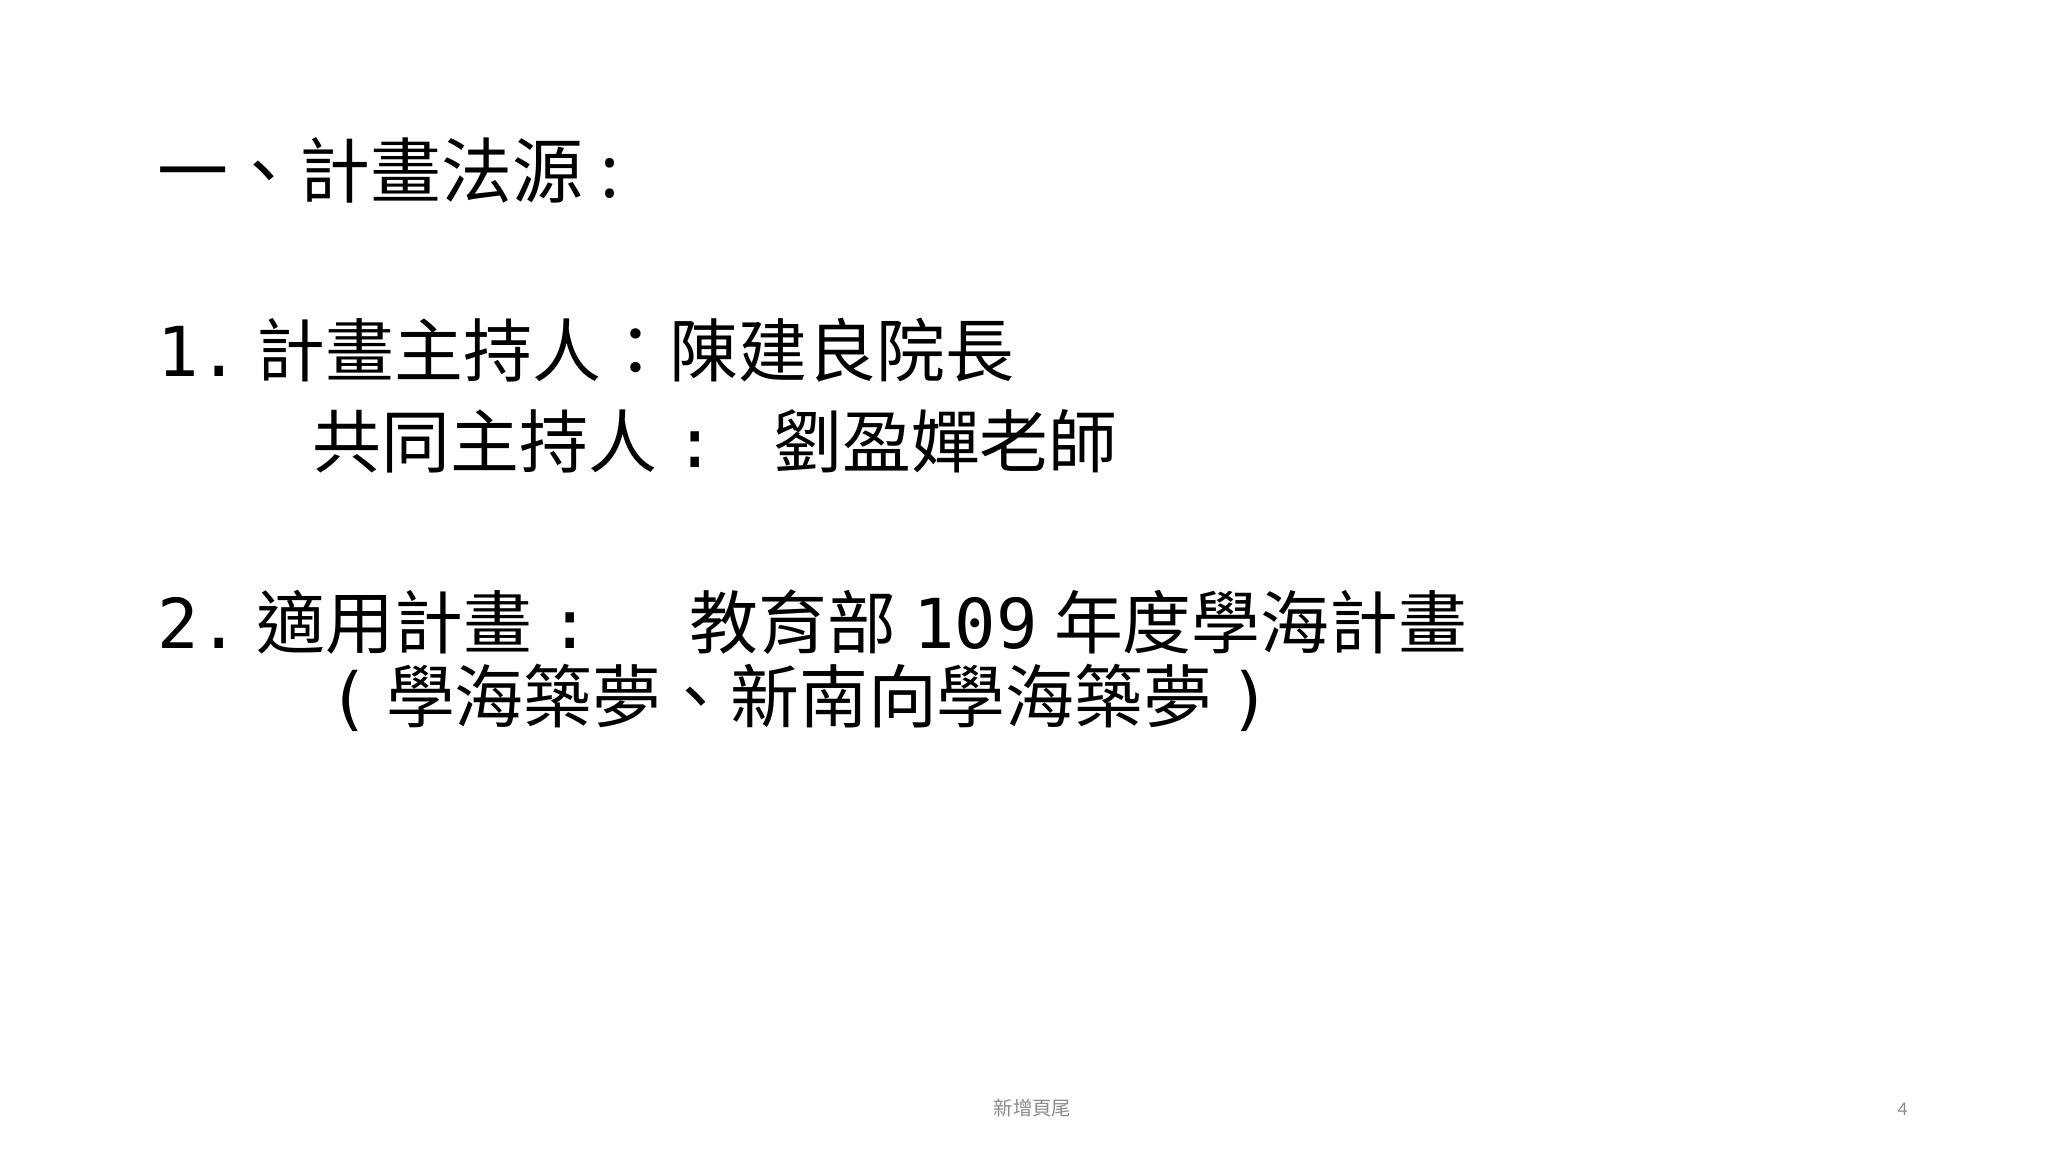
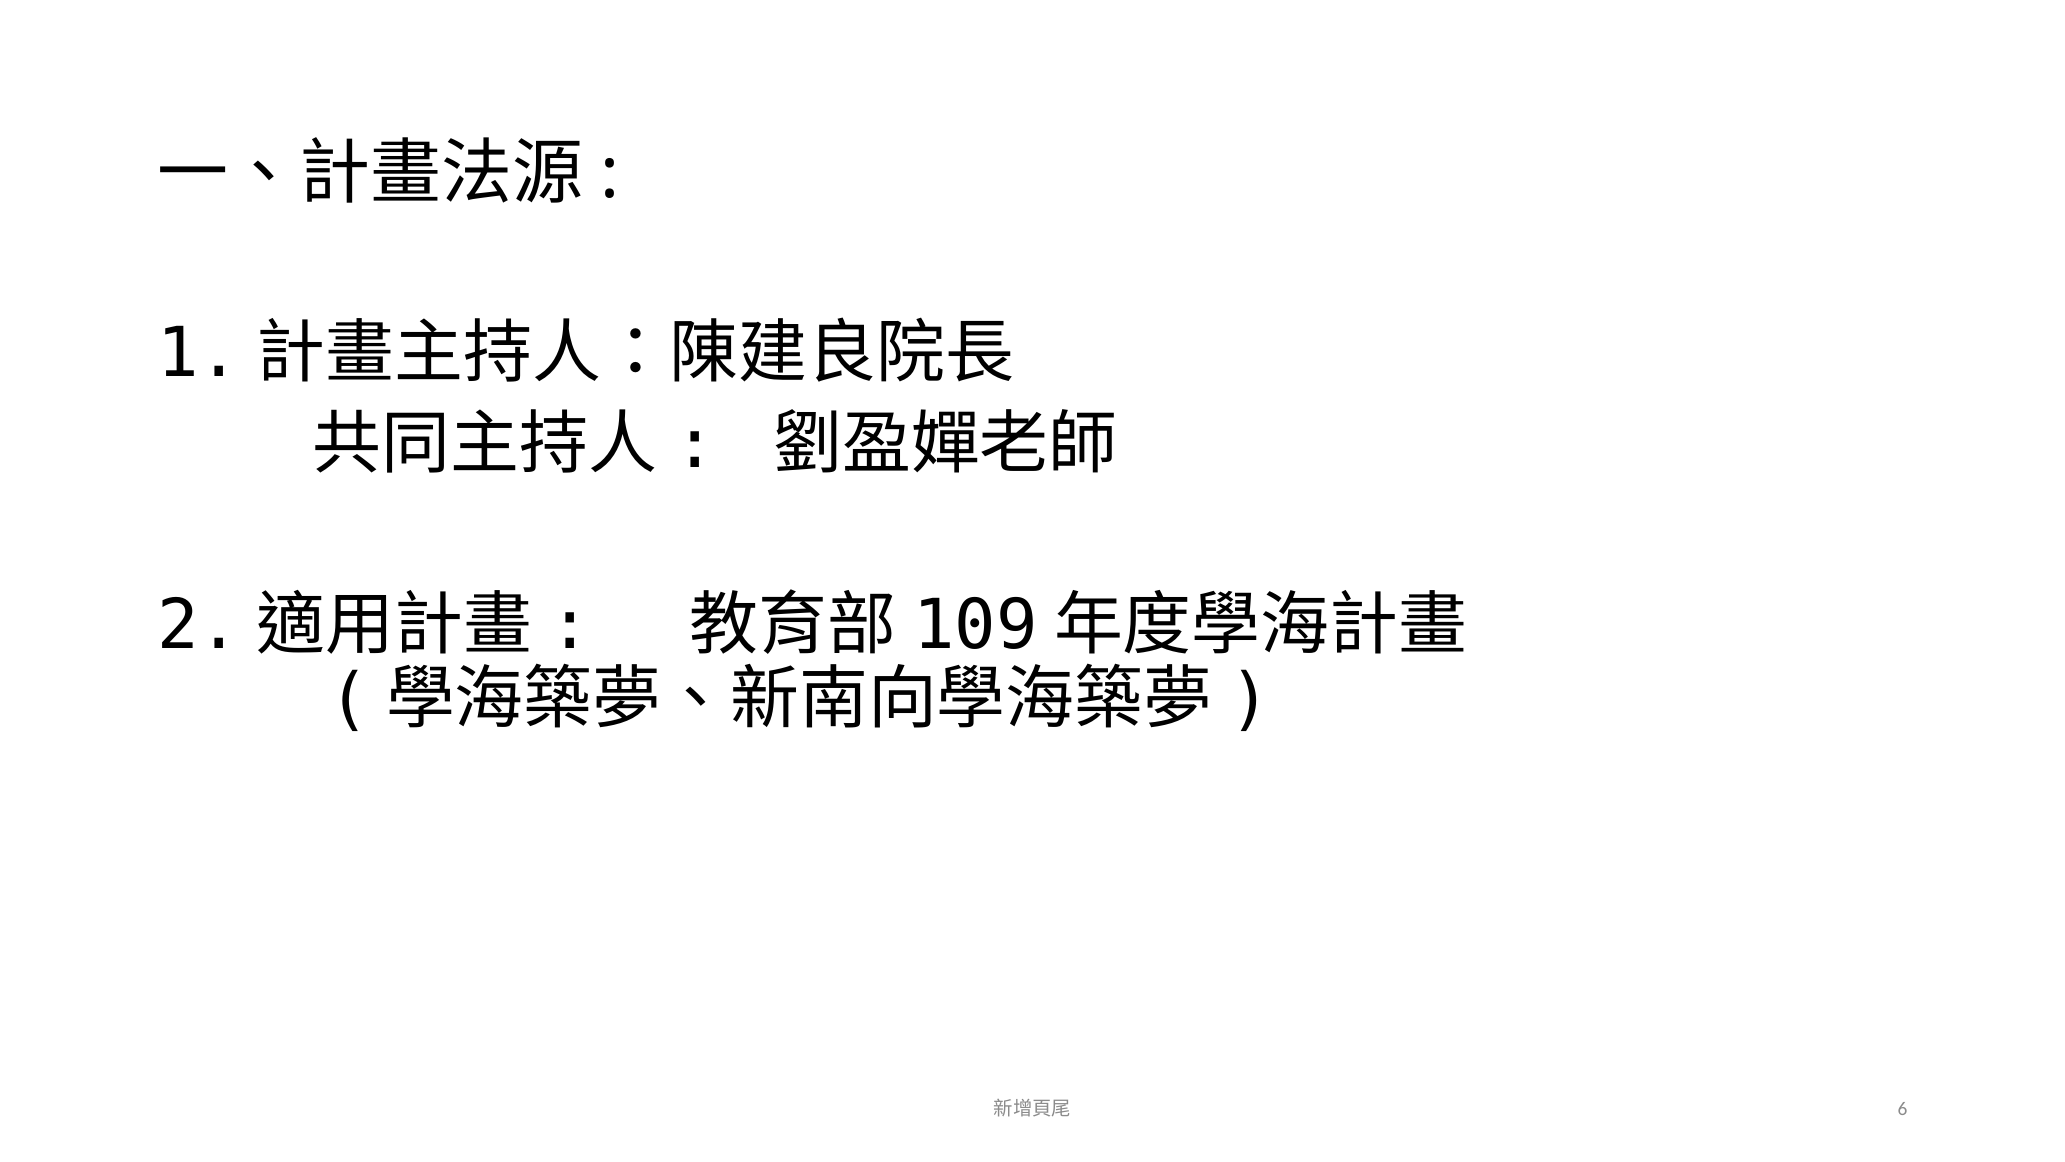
4: 4 -> 6 (1903, 1109)
